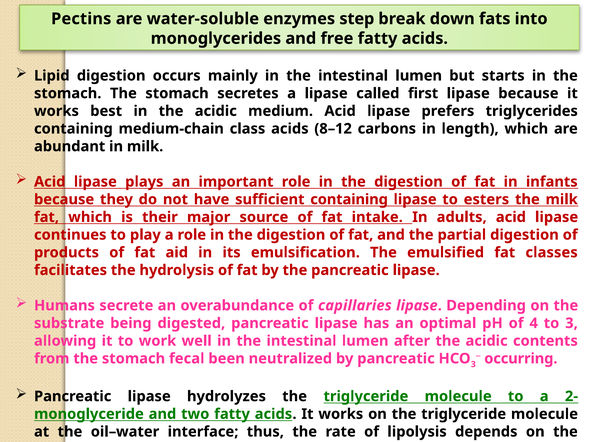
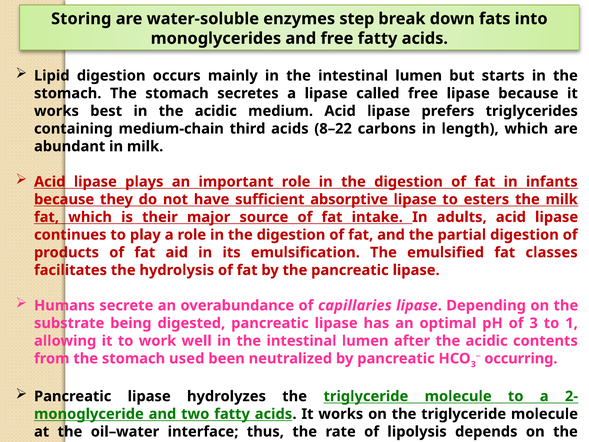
Pectins: Pectins -> Storing (81, 19)
called first: first -> free (423, 93)
class: class -> third (248, 129)
8–12: 8–12 -> 8–22 (333, 129)
sufficient containing: containing -> absorptive (349, 199)
of 4: 4 -> 3 (534, 323)
to 3: 3 -> 1 (572, 323)
fecal: fecal -> used (187, 358)
